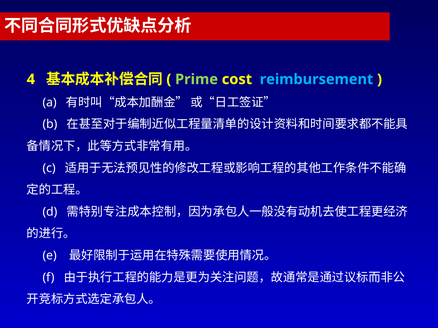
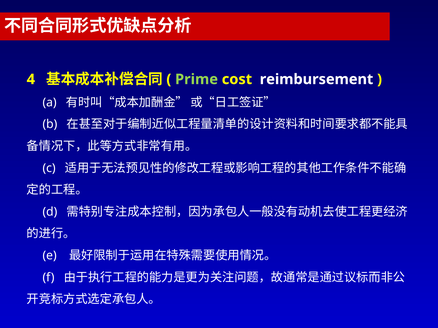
reimbursement colour: light blue -> white (317, 79)
